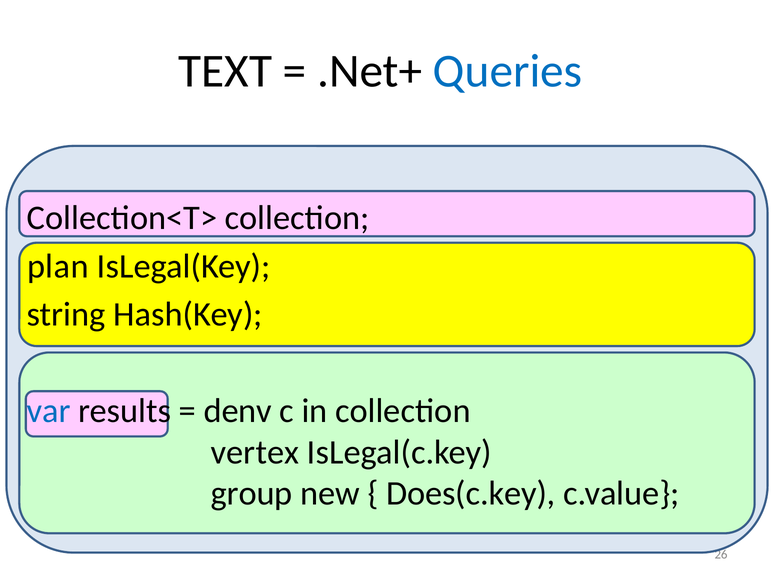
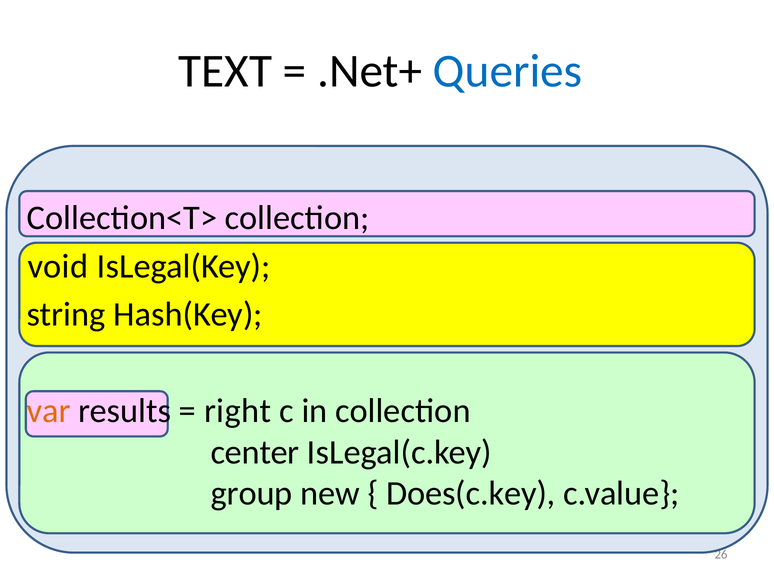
plan: plan -> void (58, 266)
var colour: blue -> orange (49, 410)
denv: denv -> right (238, 410)
vertex: vertex -> center (255, 452)
